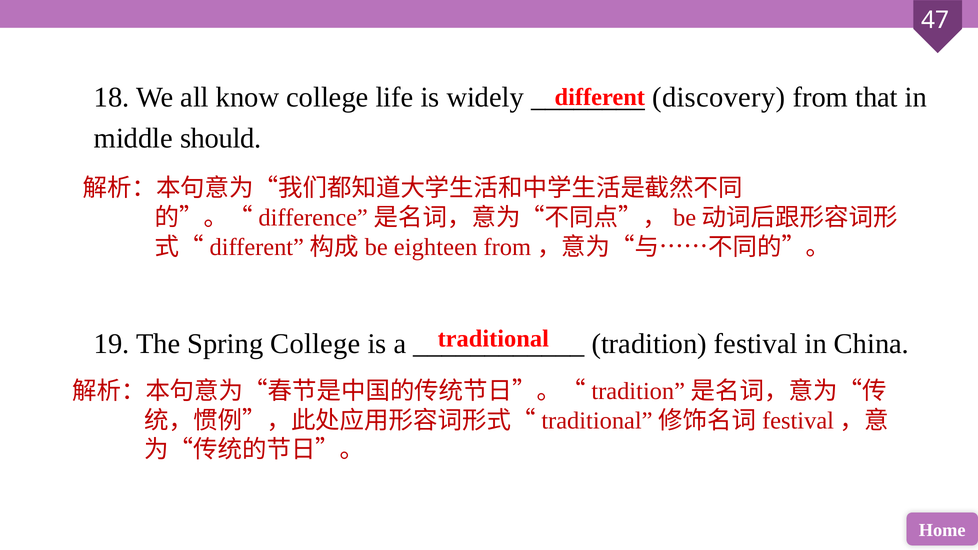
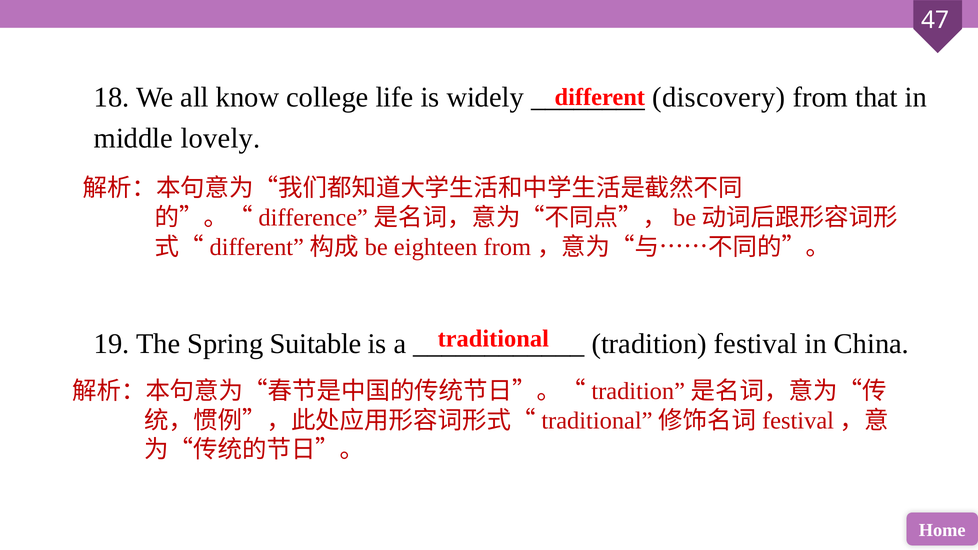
should: should -> lovely (221, 138)
Spring College: College -> Suitable (316, 344)
